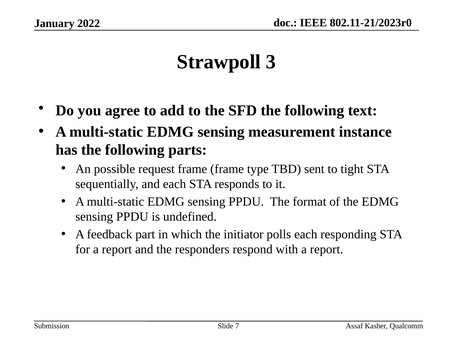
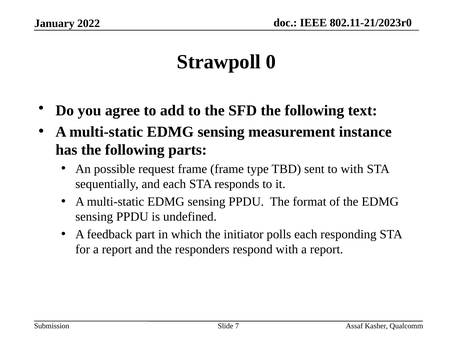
3: 3 -> 0 (271, 62)
to tight: tight -> with (352, 169)
